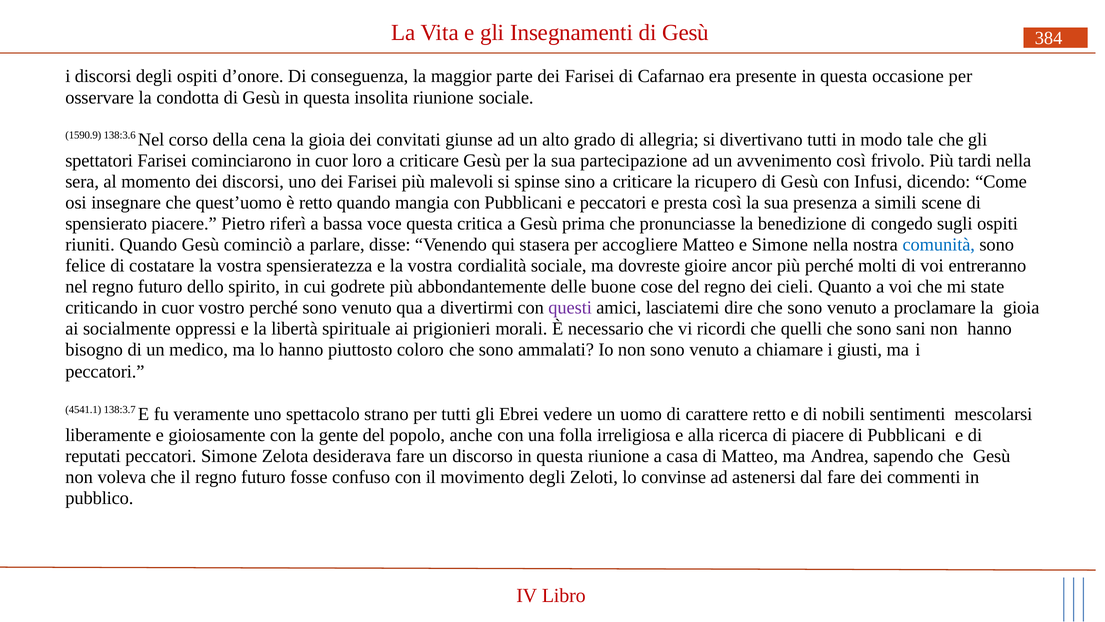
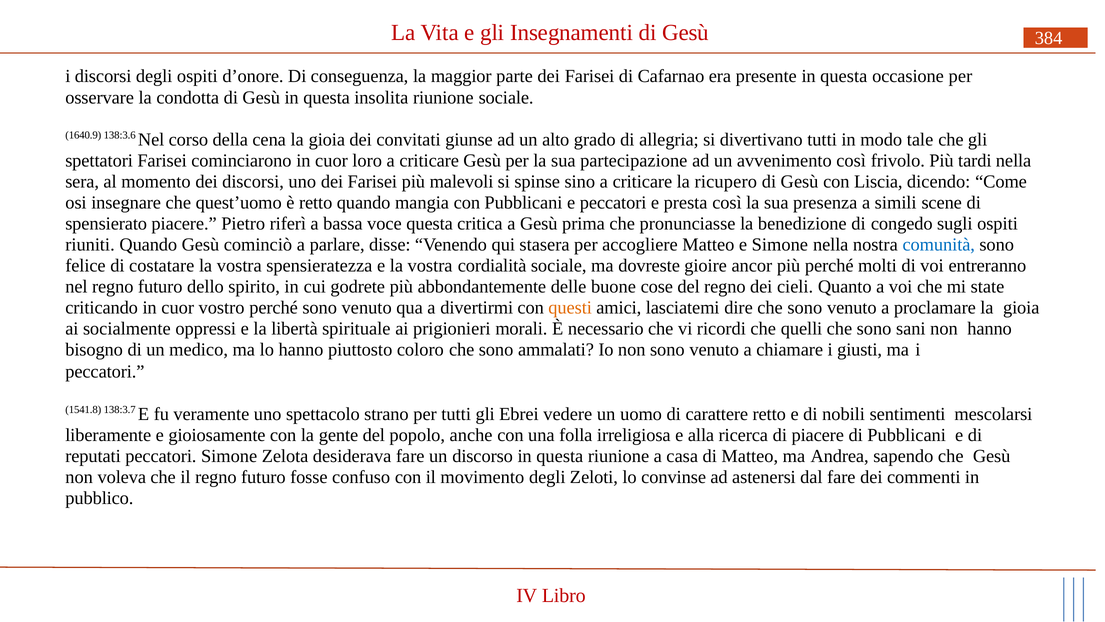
1590.9: 1590.9 -> 1640.9 (83, 135)
Infusi: Infusi -> Liscia (878, 182)
questi colour: purple -> orange (570, 308)
4541.1: 4541.1 -> 1541.8 (83, 410)
